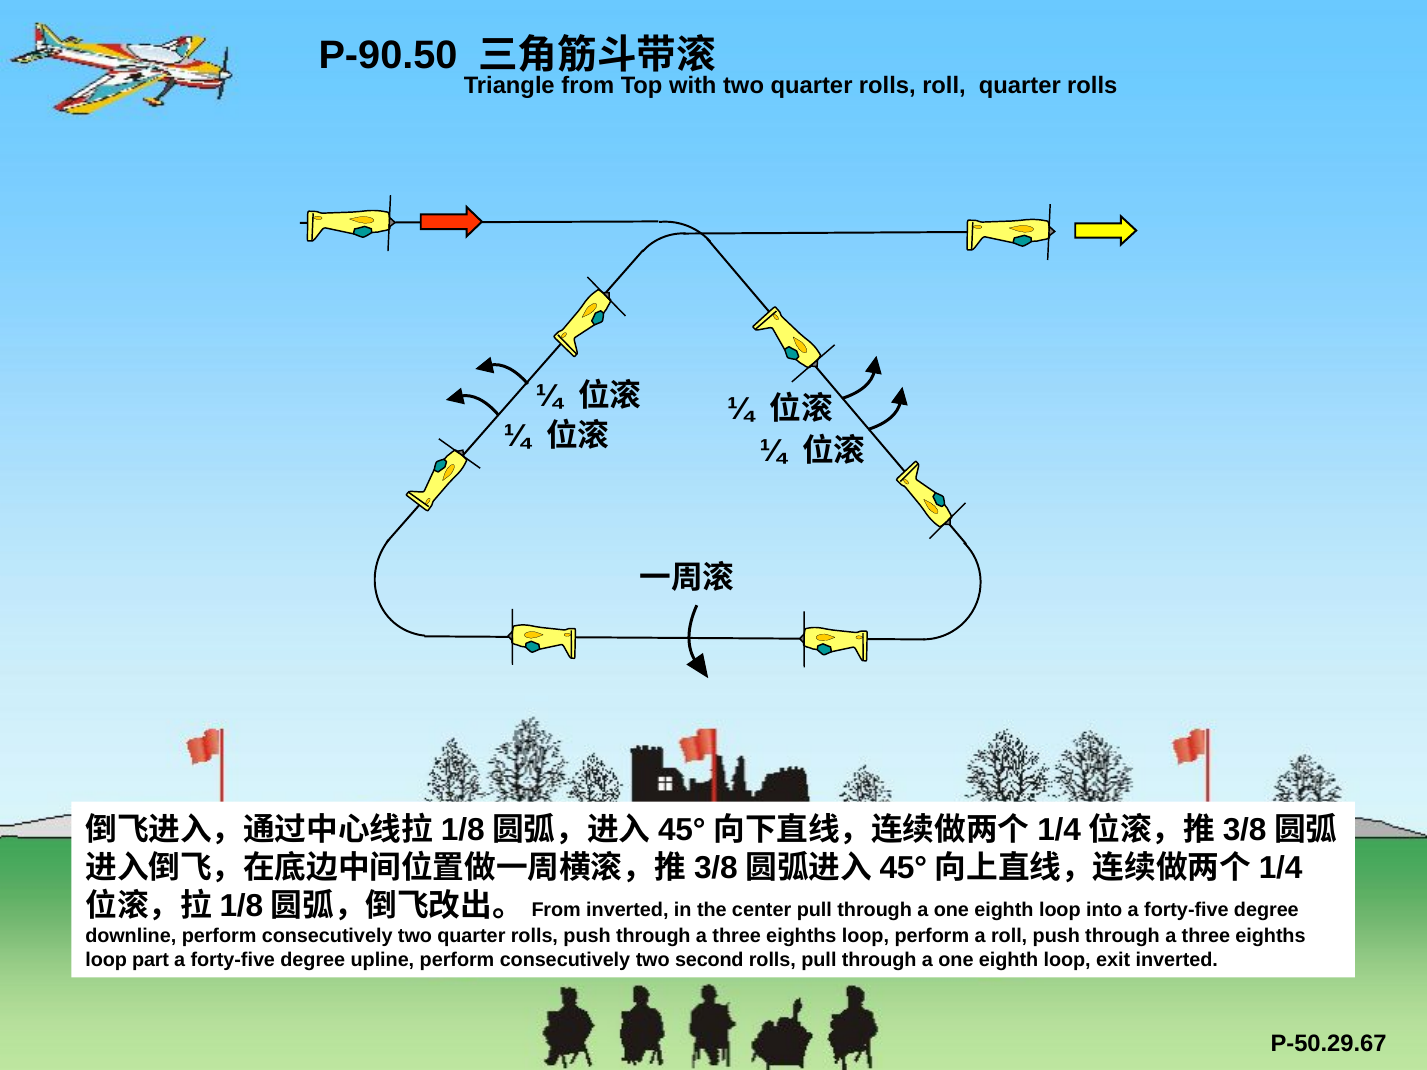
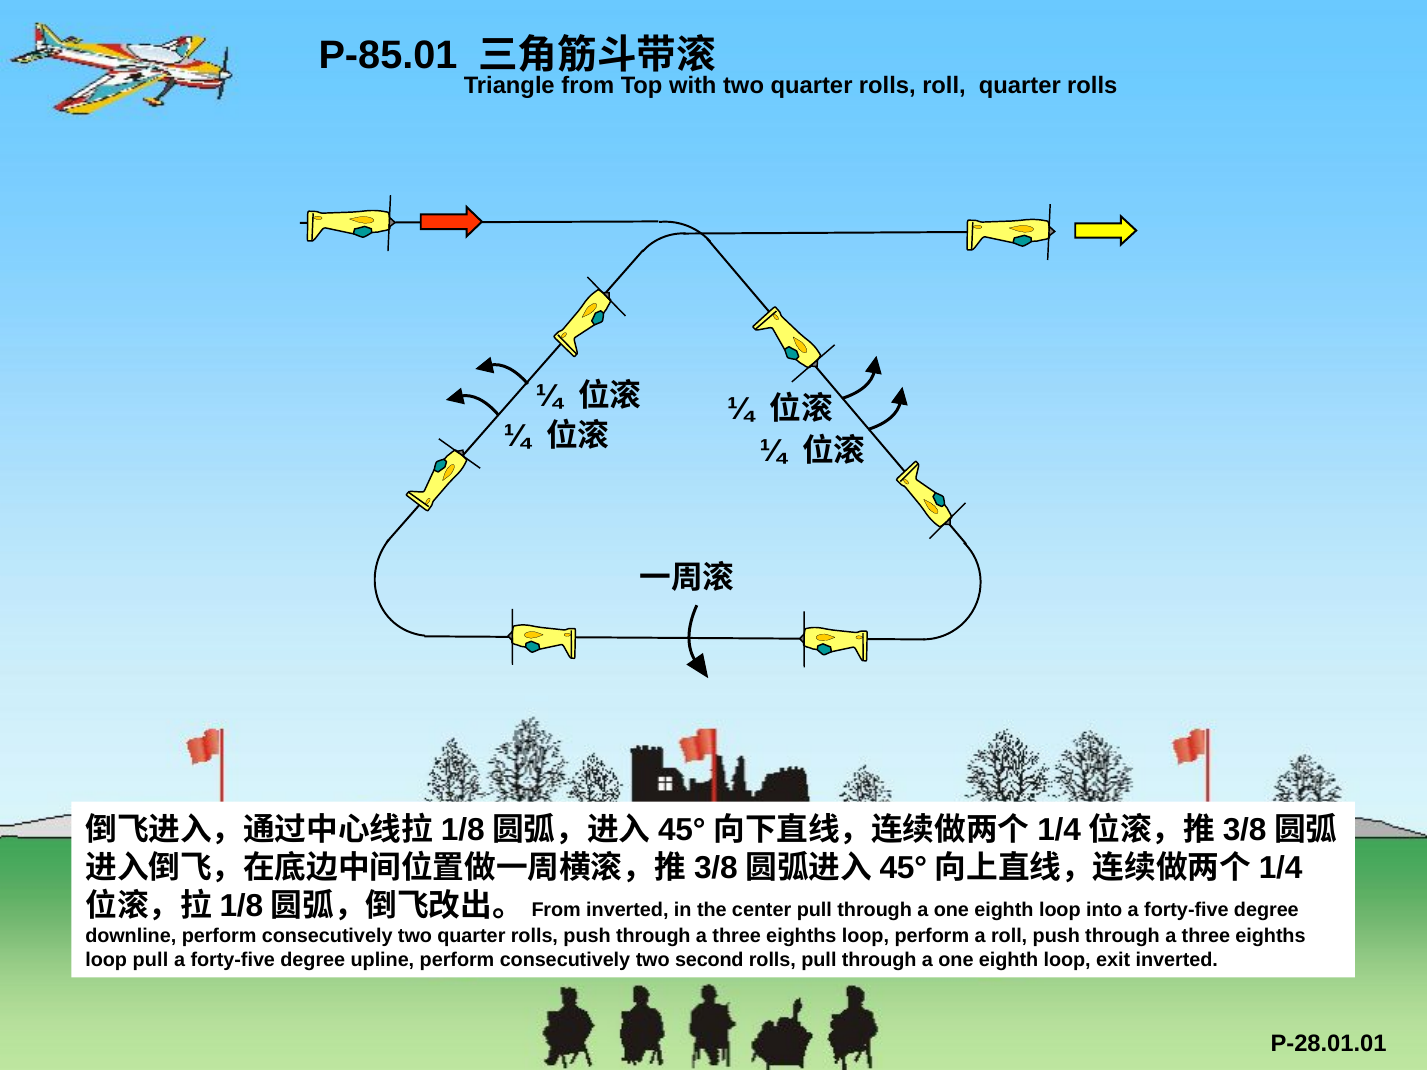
P-90.50: P-90.50 -> P-85.01 (388, 55)
loop part: part -> pull (150, 960)
P-50.29.67: P-50.29.67 -> P-28.01.01 (1329, 1044)
